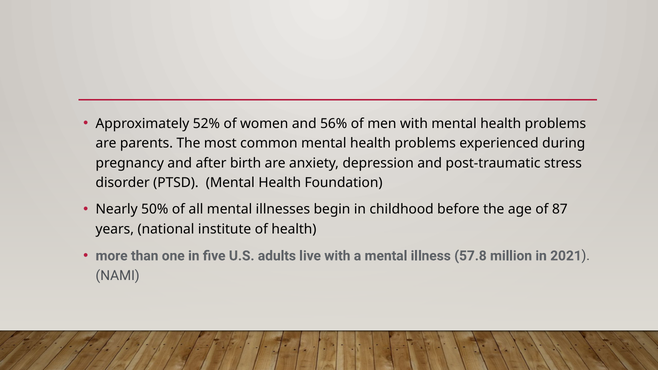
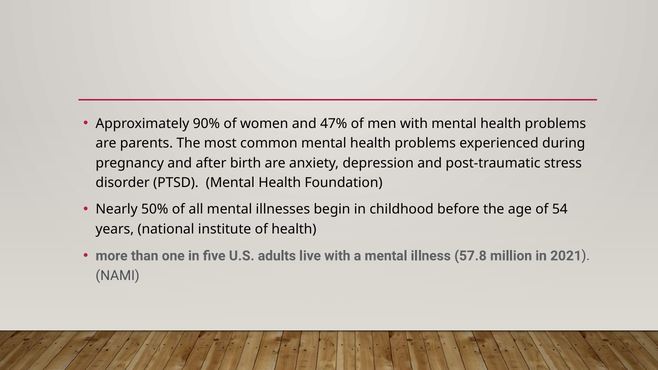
52%: 52% -> 90% (206, 124)
56%: 56% -> 47% (334, 124)
87: 87 -> 54 (560, 210)
